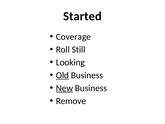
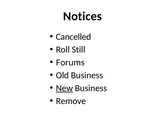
Started: Started -> Notices (82, 16)
Coverage: Coverage -> Cancelled (73, 37)
Looking: Looking -> Forums (70, 62)
Old underline: present -> none (62, 75)
